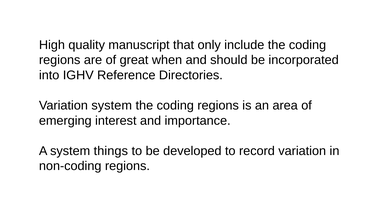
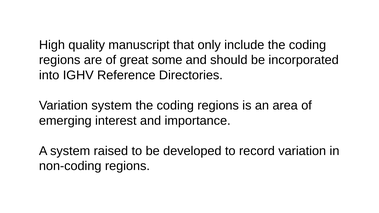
when: when -> some (167, 60)
things: things -> raised (111, 151)
